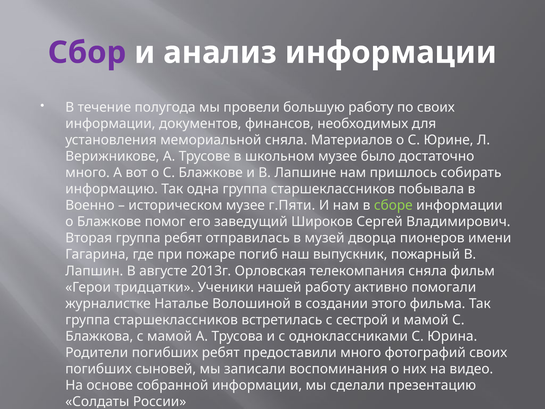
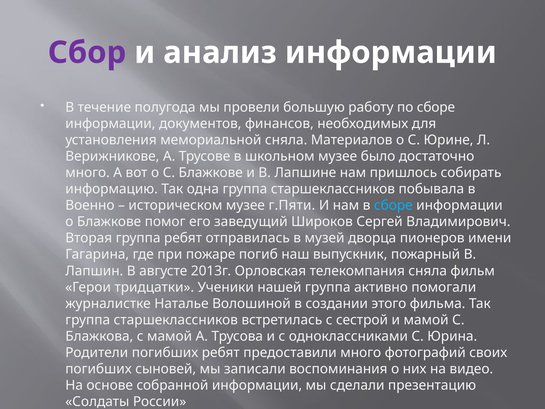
по своих: своих -> сборе (436, 107)
сборе colour: light green -> light blue (393, 205)
нашей работу: работу -> группа (328, 287)
